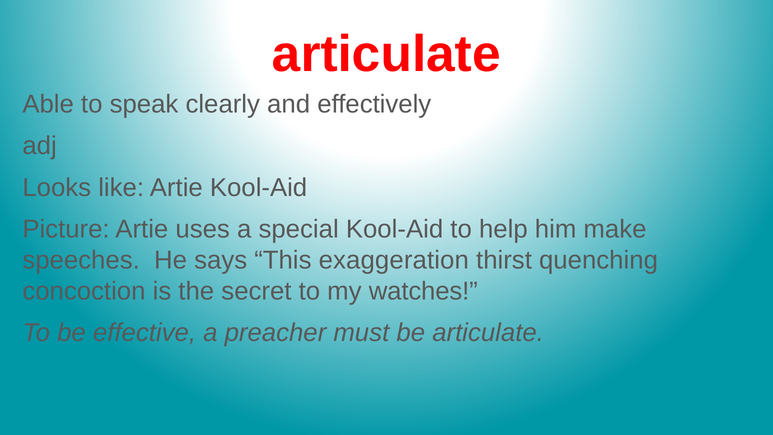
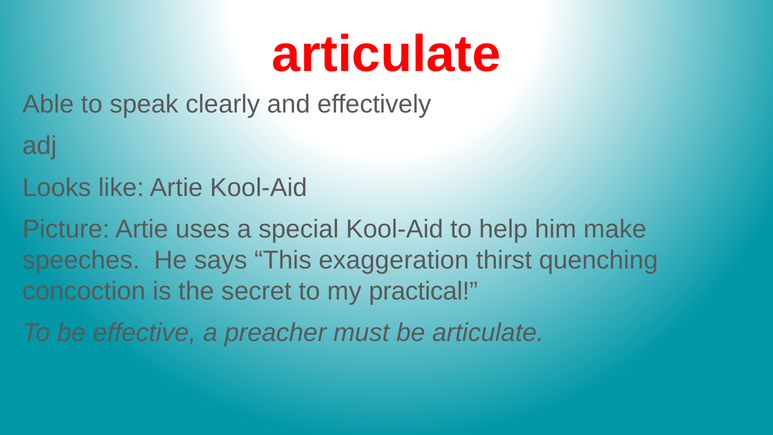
watches: watches -> practical (423, 291)
